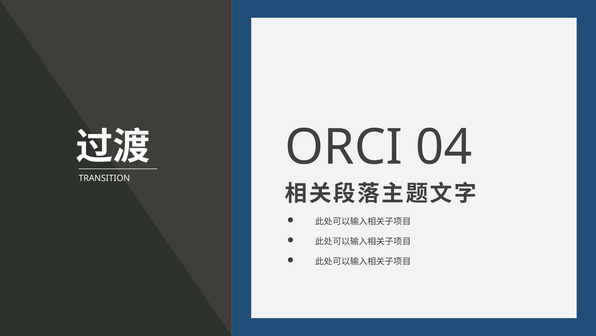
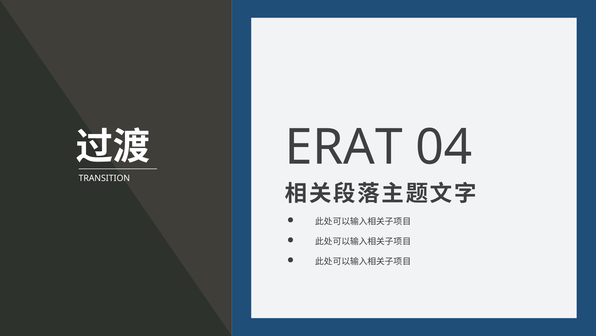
ORCI: ORCI -> ERAT (344, 147)
